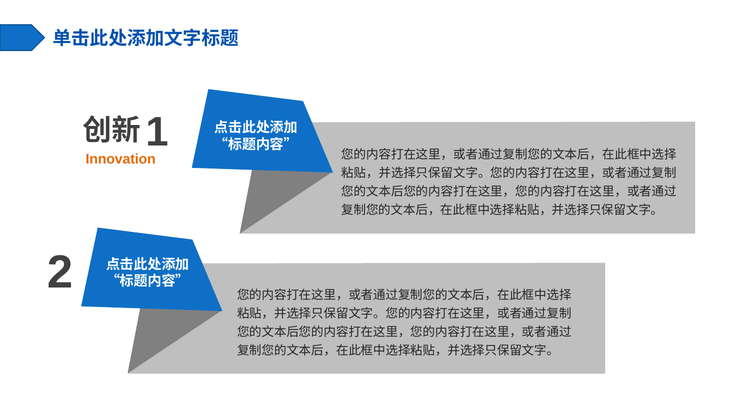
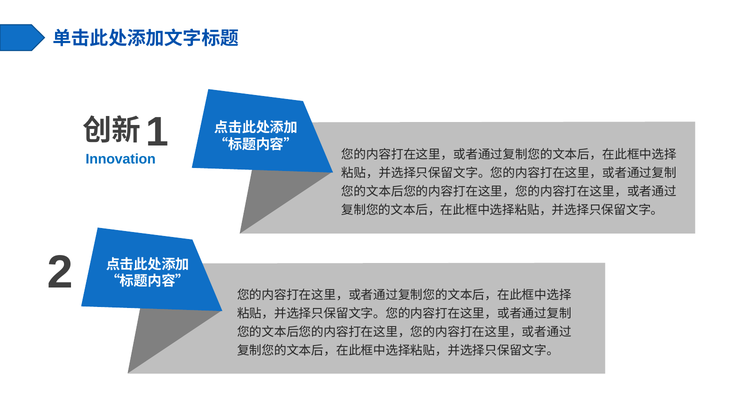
Innovation colour: orange -> blue (121, 159)
